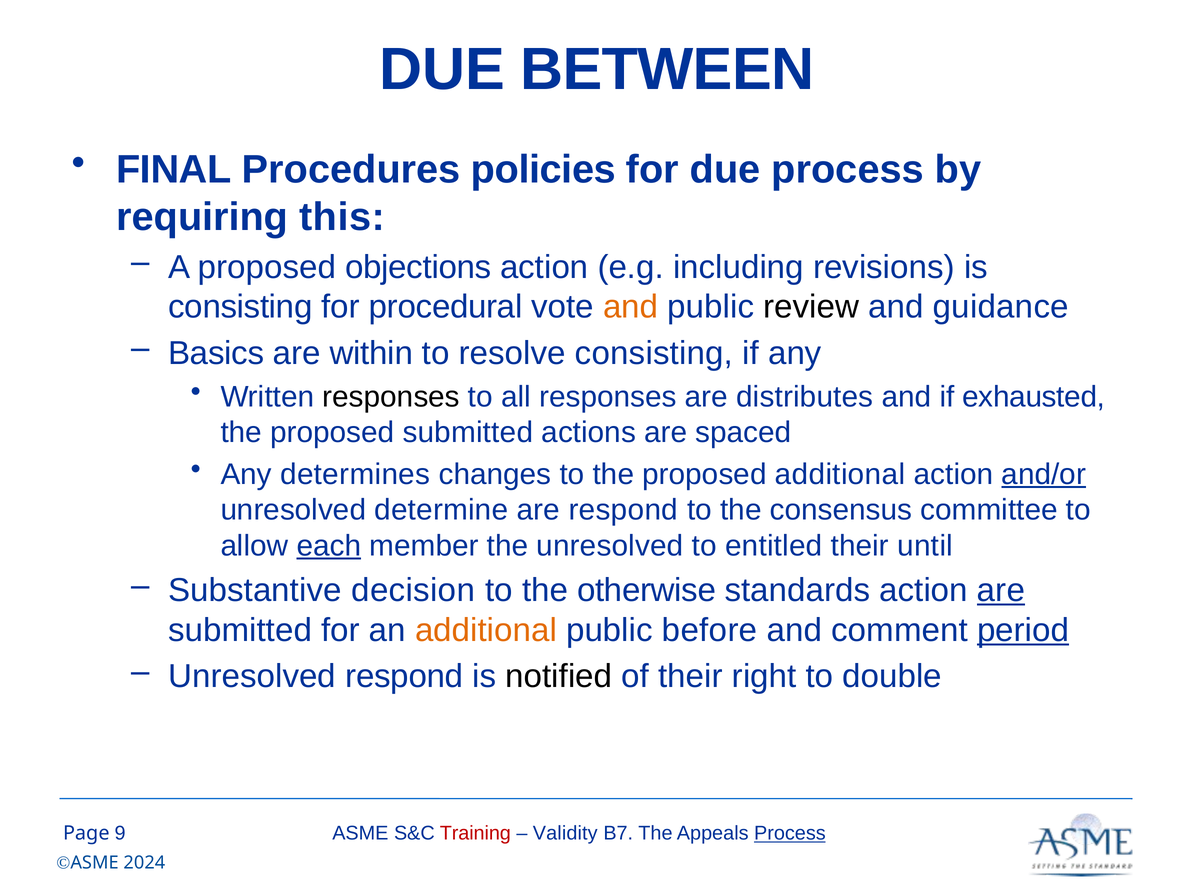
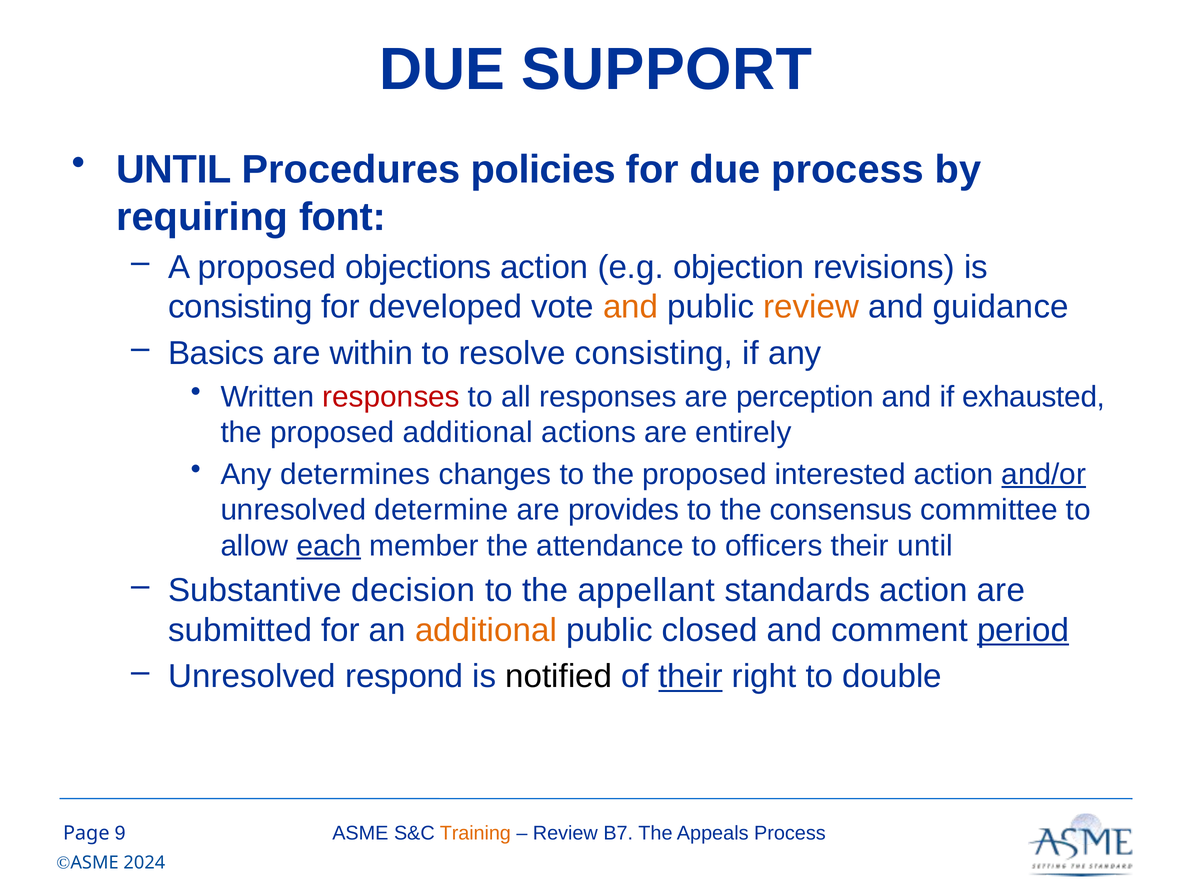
BETWEEN: BETWEEN -> SUPPORT (667, 70)
FINAL: FINAL -> UNTIL (174, 170)
this: this -> font (342, 217)
including: including -> objection (739, 267)
procedural: procedural -> developed (445, 307)
review colour: black -> orange (811, 307)
responses colour: black -> red (391, 397)
distributes: distributes -> perception (805, 397)
proposed submitted: submitted -> additional (468, 433)
spaced: spaced -> entirely (743, 433)
proposed additional: additional -> interested (840, 474)
are respond: respond -> provides (624, 510)
the unresolved: unresolved -> attendance (610, 546)
entitled: entitled -> officers (774, 546)
otherwise: otherwise -> appellant (646, 590)
are underline: present -> none (1001, 590)
before: before -> closed (710, 630)
their underline: none -> present (691, 677)
Training colour: red -> orange (475, 833)
Validity: Validity -> Review (565, 833)
Process underline: present -> none (790, 833)
